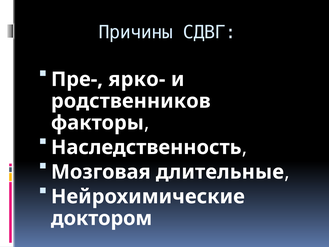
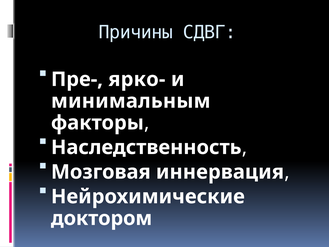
родственников: родственников -> минимальным (131, 101)
длительные: длительные -> иннервация (220, 172)
